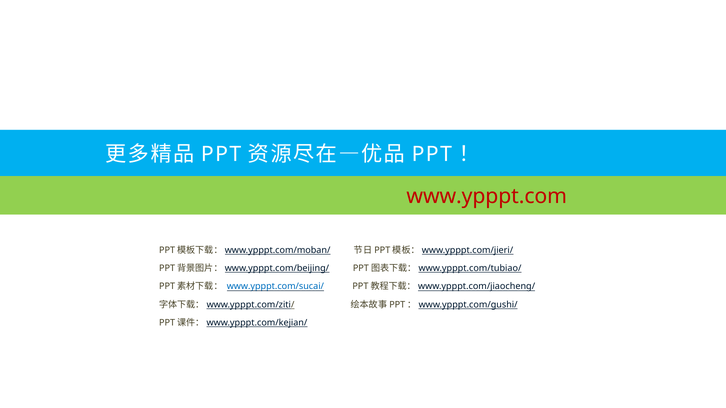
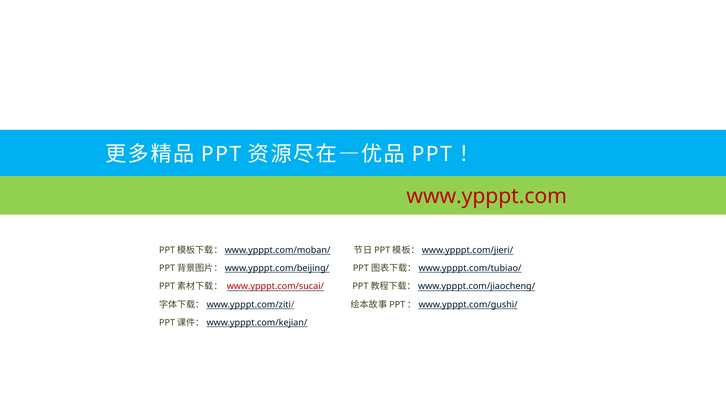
www.ypppt.com/sucai/ colour: blue -> red (275, 287)
